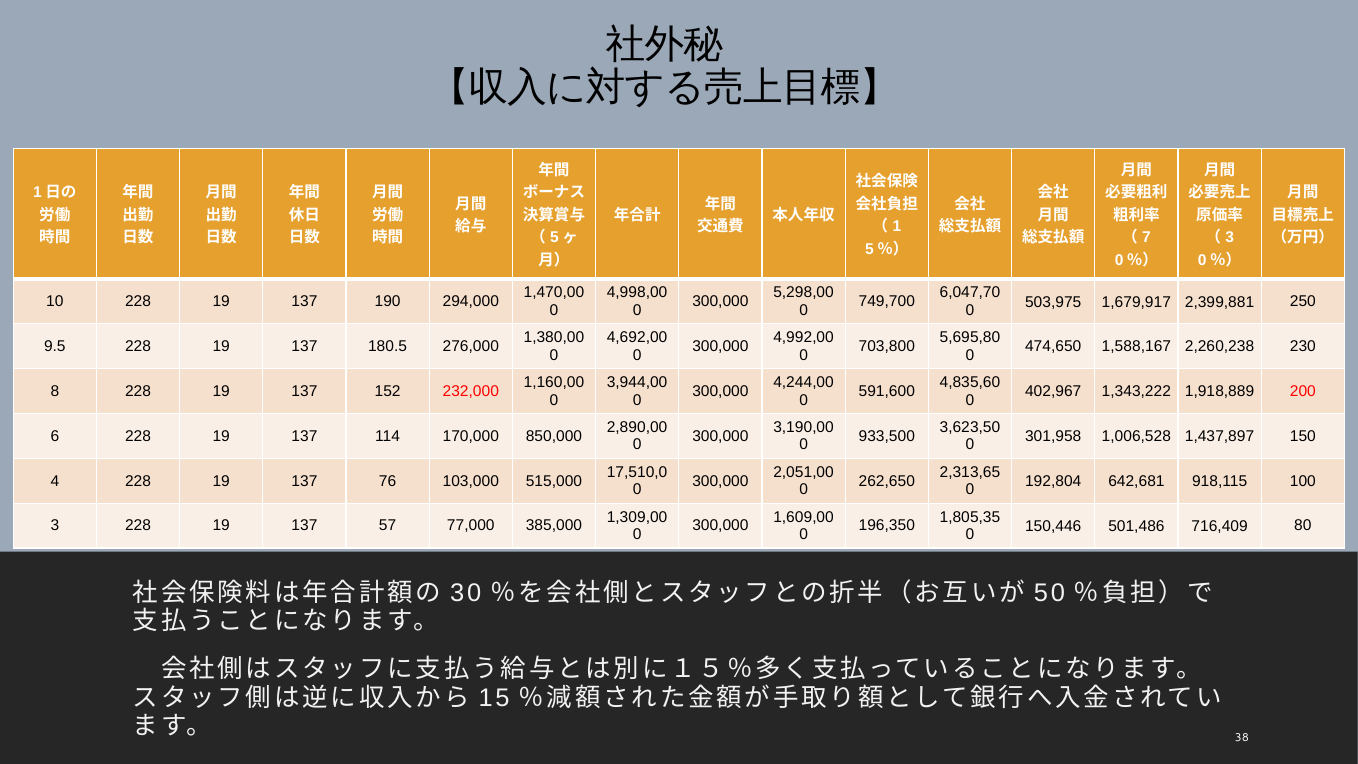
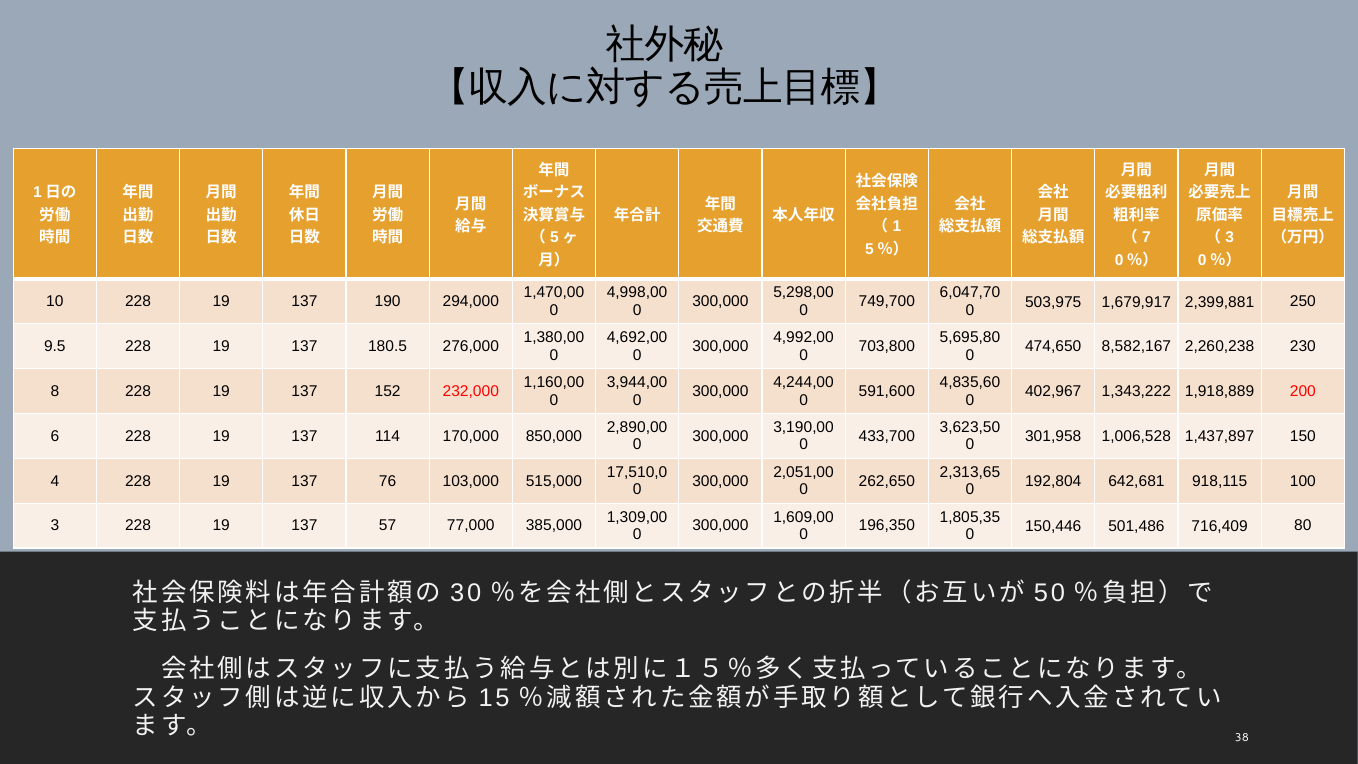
1,588,167: 1,588,167 -> 8,582,167 (1136, 347)
933,500: 933,500 -> 433,700 (887, 436)
